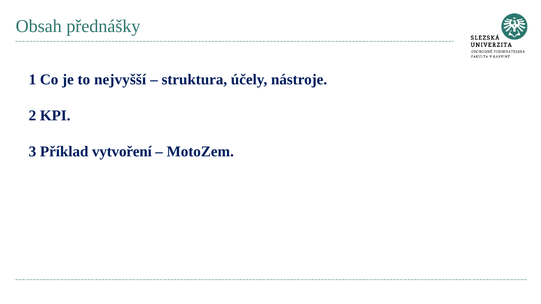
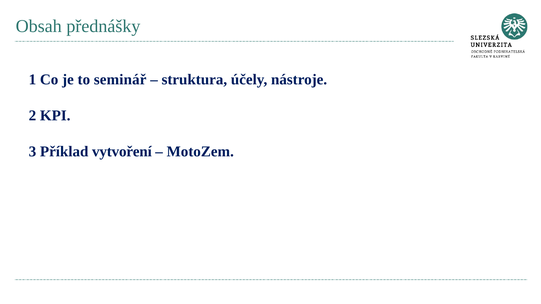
nejvyšší: nejvyšší -> seminář (120, 80)
